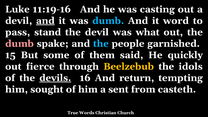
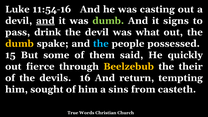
11:19-16: 11:19-16 -> 11:54-16 (52, 9)
dumb colour: light blue -> light green (108, 21)
word: word -> signs (176, 21)
stand: stand -> drink (48, 32)
dumb colour: pink -> yellow (20, 44)
garnished: garnished -> possessed (174, 44)
idols: idols -> their (191, 66)
devils underline: present -> none (55, 78)
sent: sent -> sins (118, 89)
